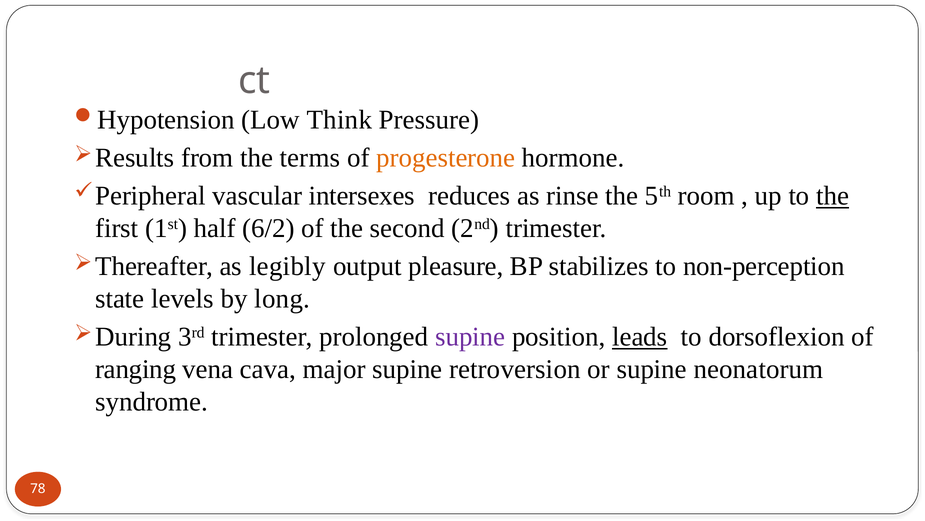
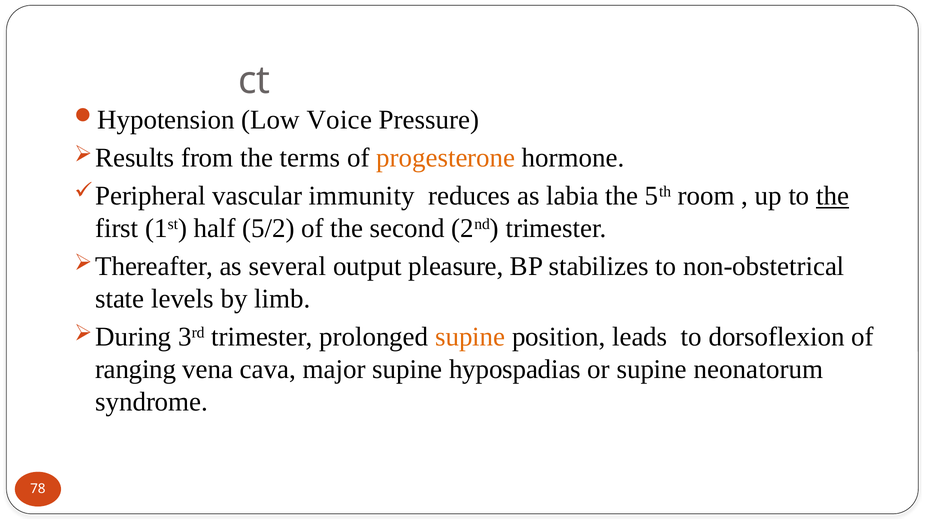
Think: Think -> Voice (339, 120)
intersexes: intersexes -> immunity (362, 196)
rinse: rinse -> labia (572, 196)
6/2: 6/2 -> 5/2 (268, 228)
legibly: legibly -> several (287, 266)
non-perception: non-perception -> non-obstetrical (764, 266)
long: long -> limb (282, 299)
supine colour: purple -> orange (470, 337)
leads underline: present -> none (640, 337)
retroversion: retroversion -> hypospadias (515, 369)
